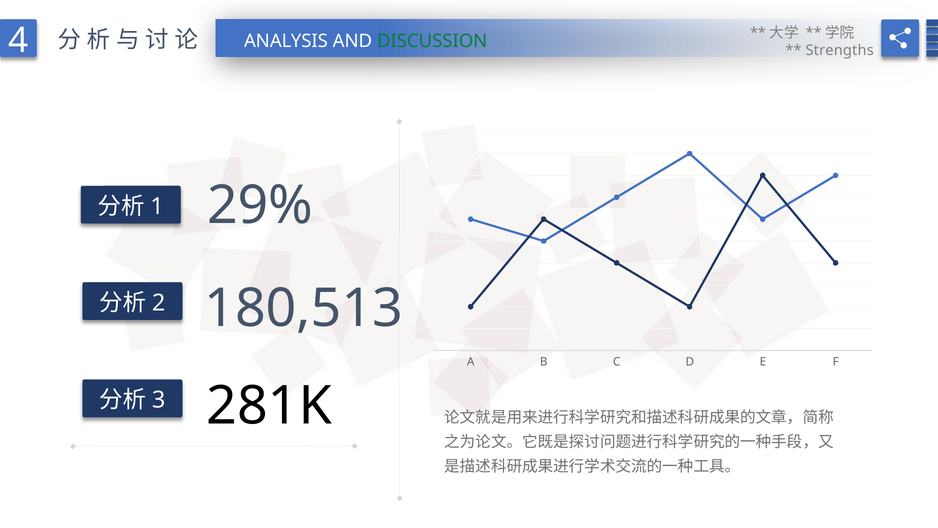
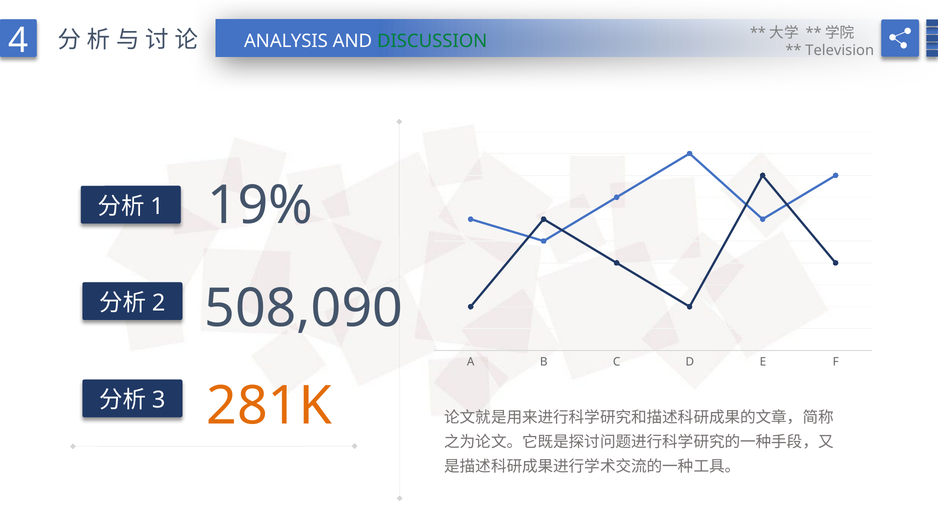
Strengths: Strengths -> Television (840, 50)
29%: 29% -> 19% (260, 205)
180,513: 180,513 -> 508,090 (304, 308)
281K colour: black -> orange (269, 406)
